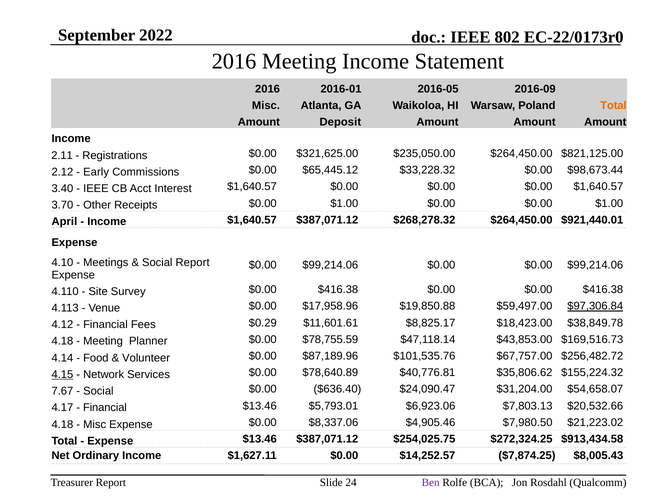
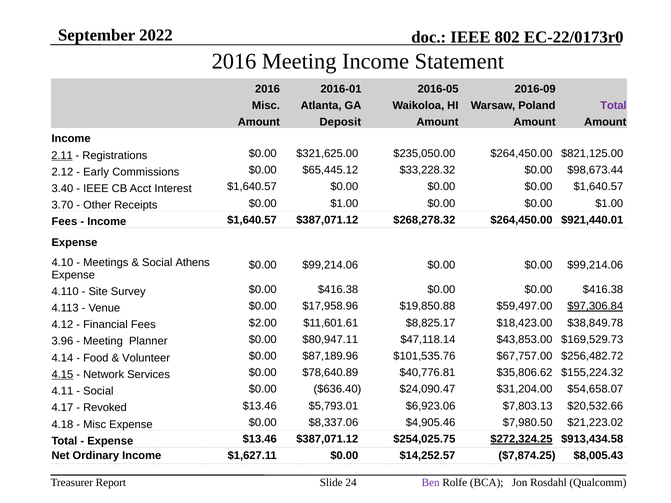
Total colour: orange -> purple (613, 106)
2.11 underline: none -> present (62, 155)
April: April -> Fees (64, 222)
Social Report: Report -> Athens (193, 262)
$0.29: $0.29 -> $2.00 (263, 323)
4.18: 4.18 -> 3.96 (62, 341)
$78,755.59: $78,755.59 -> $80,947.11 (330, 340)
$169,516.73: $169,516.73 -> $169,529.73 (592, 340)
7.67: 7.67 -> 4.11 (62, 391)
Financial: Financial -> Revoked (105, 408)
$272,324.25 underline: none -> present (521, 439)
